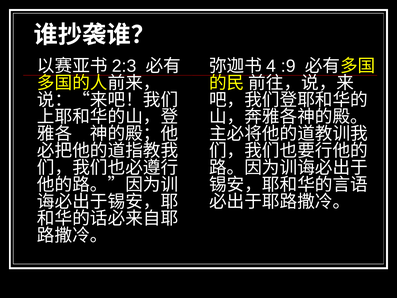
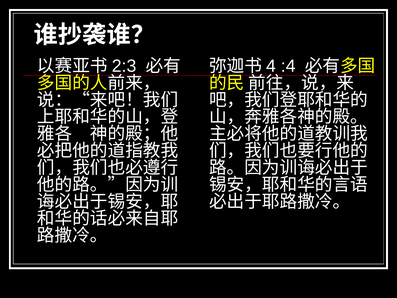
:9: :9 -> :4 (288, 66)
